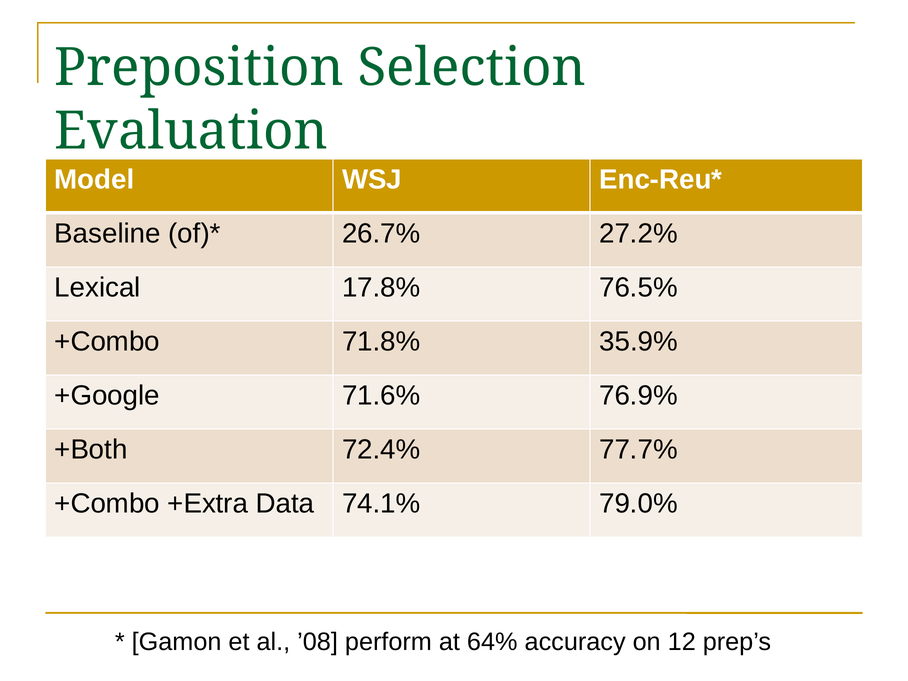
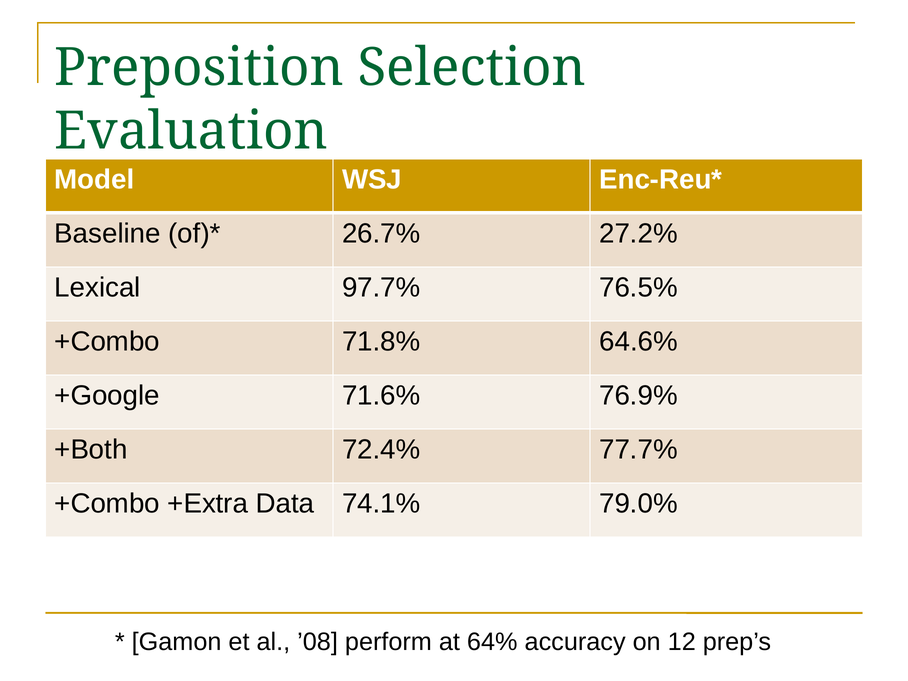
17.8%: 17.8% -> 97.7% (381, 287)
35.9%: 35.9% -> 64.6% (638, 341)
